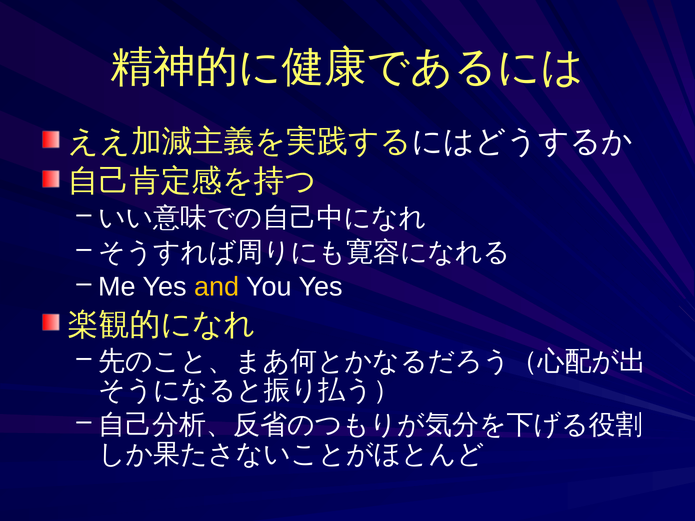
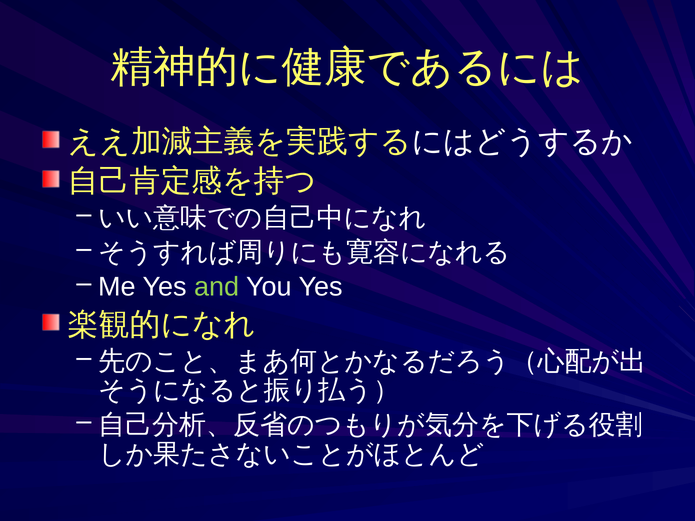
and colour: yellow -> light green (217, 287)
